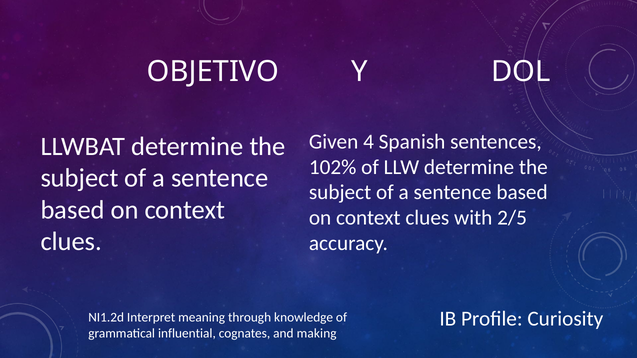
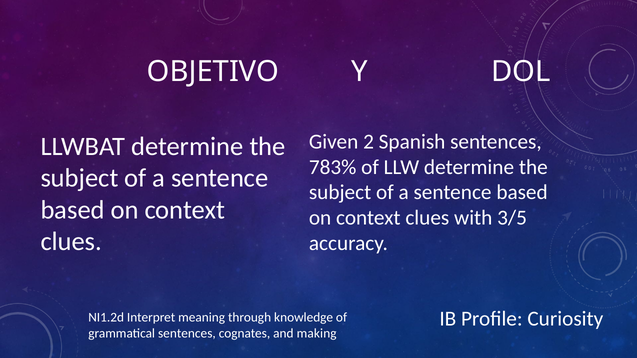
4: 4 -> 2 (369, 142)
102%: 102% -> 783% (333, 167)
2/5: 2/5 -> 3/5 (512, 218)
grammatical influential: influential -> sentences (187, 334)
